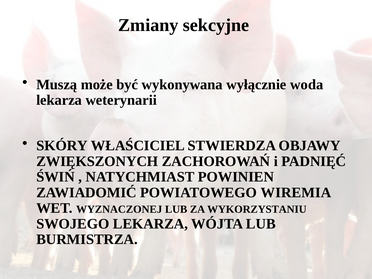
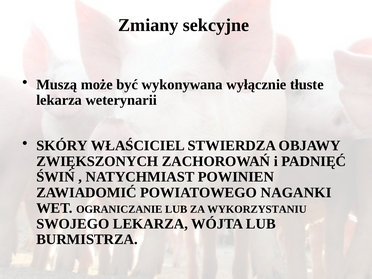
woda: woda -> tłuste (307, 85)
WIREMIA: WIREMIA -> NAGANKI (296, 193)
WYZNACZONEJ: WYZNACZONEJ -> OGRANICZANIE (119, 209)
